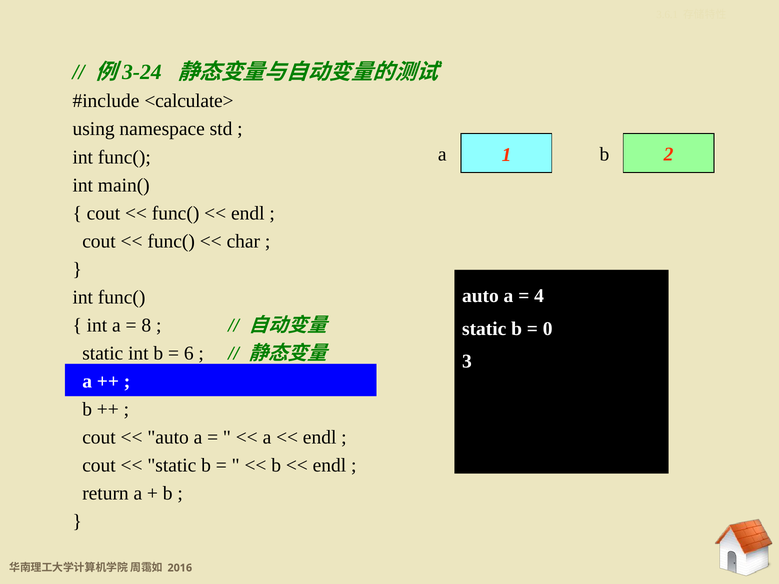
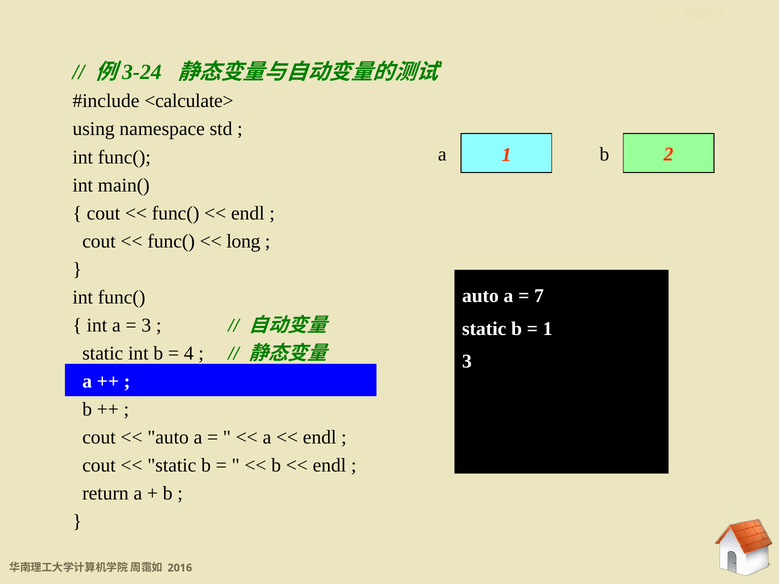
char: char -> long (243, 241)
4: 4 -> 7 (539, 296)
8: 8 -> 3 (146, 325)
0: 0 -> 1 (548, 329)
6: 6 -> 4 (189, 353)
